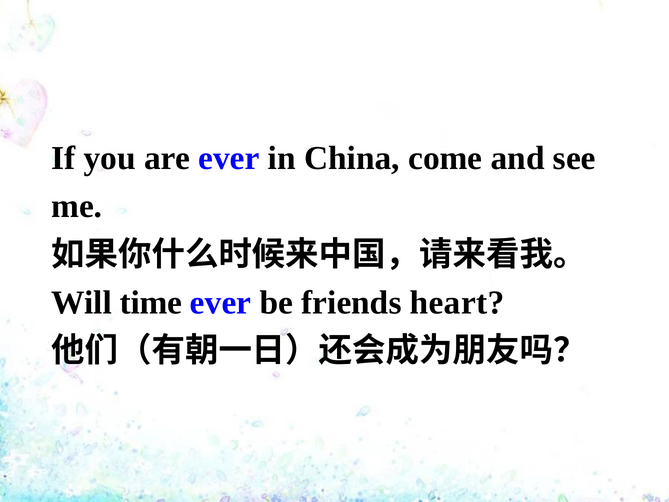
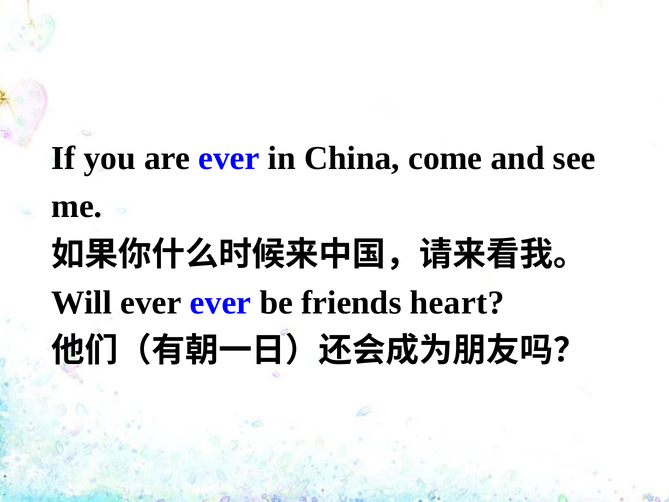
Will time: time -> ever (151, 303)
